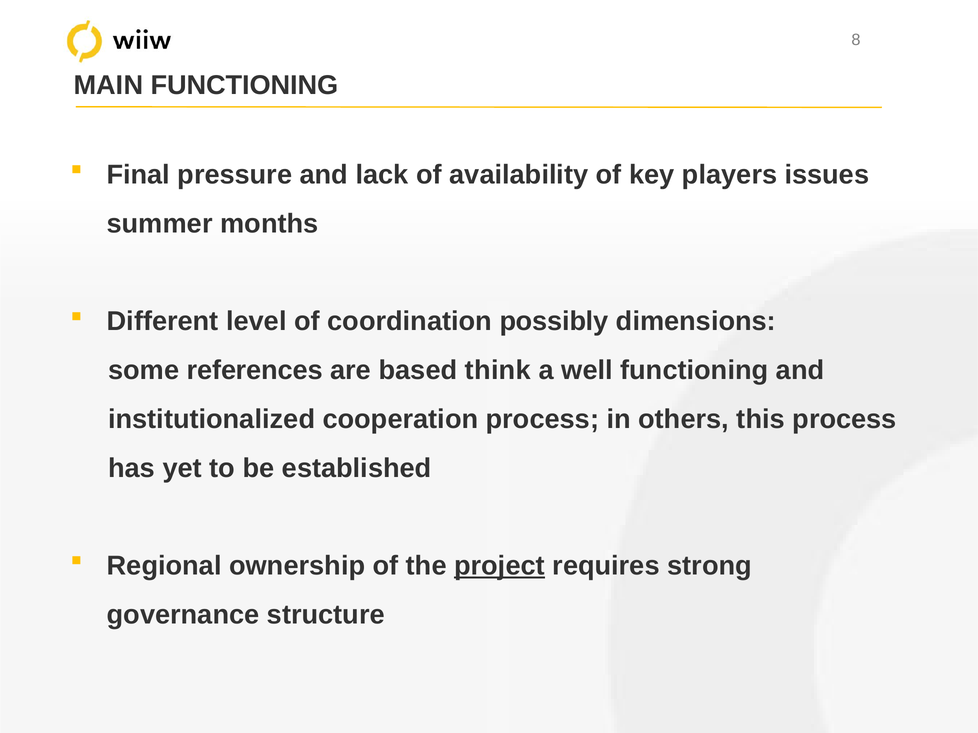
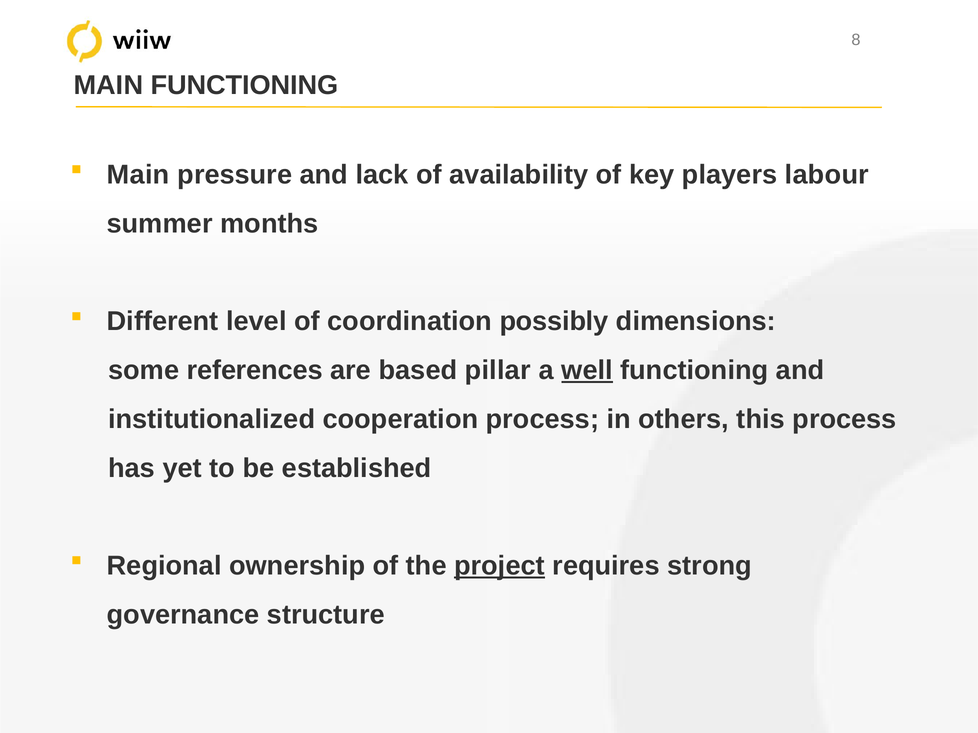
Final: Final -> Main (138, 175)
issues: issues -> labour (827, 175)
think: think -> pillar (498, 371)
well underline: none -> present (587, 371)
